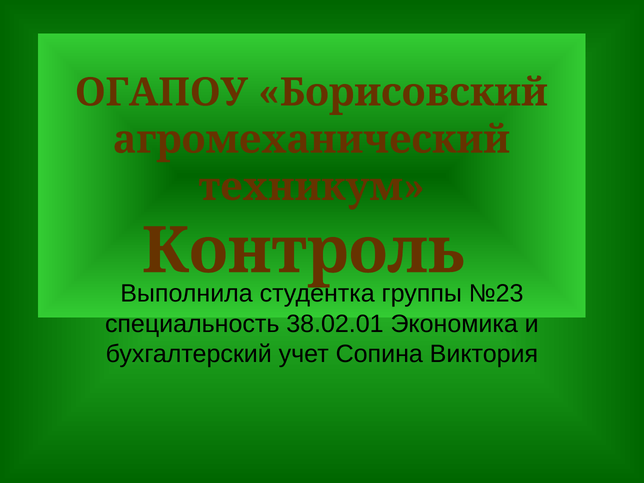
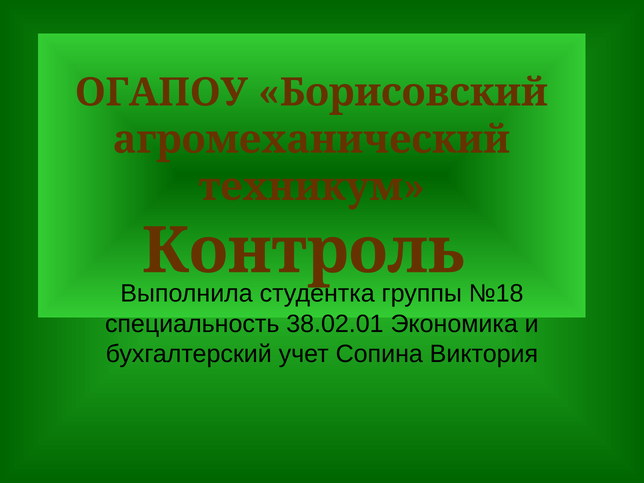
№23: №23 -> №18 (496, 294)
